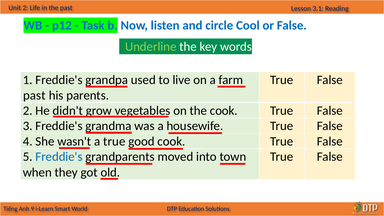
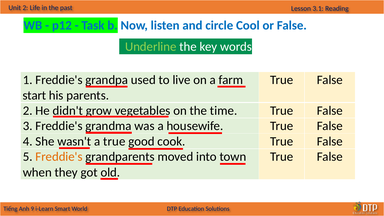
past: past -> start (34, 95)
the cook: cook -> time (224, 111)
Freddie's colour: blue -> orange (59, 157)
